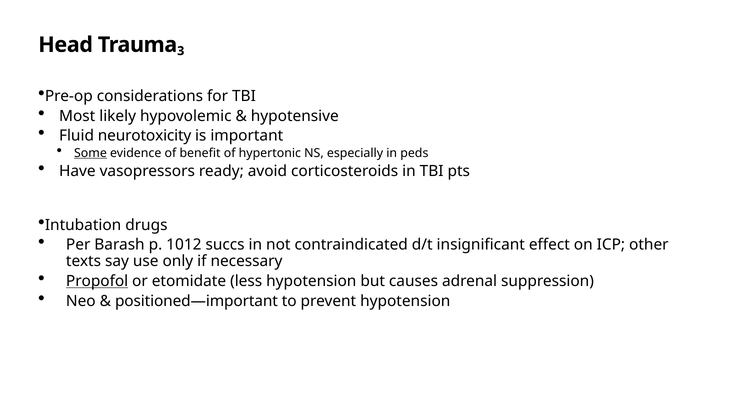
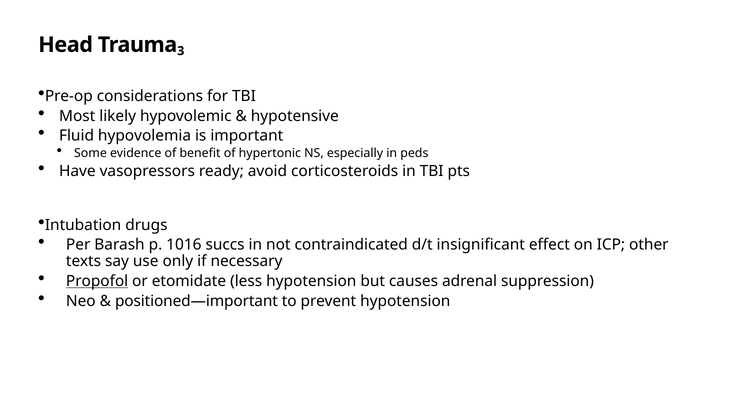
neurotoxicity: neurotoxicity -> hypovolemia (145, 136)
Some underline: present -> none (90, 153)
1012: 1012 -> 1016 (184, 245)
